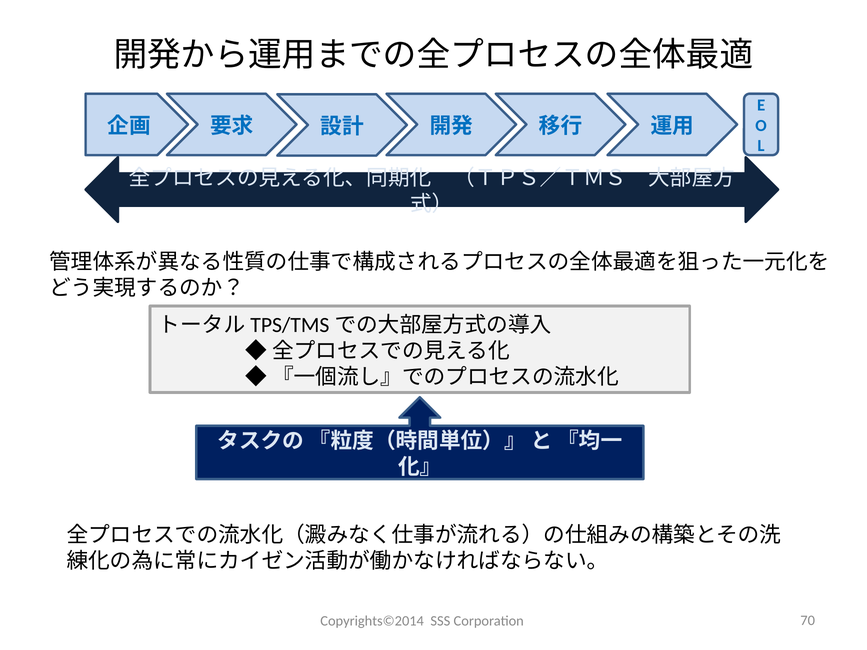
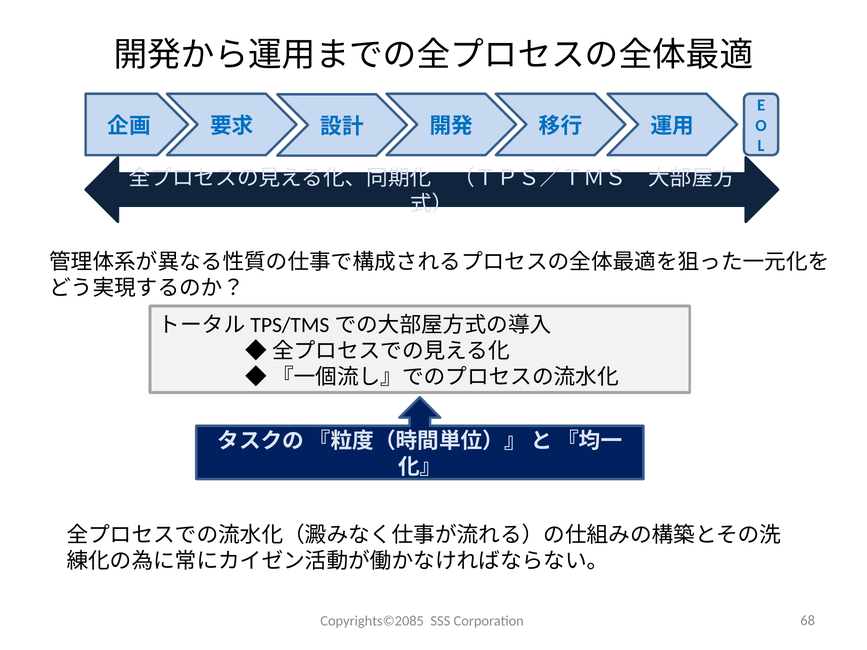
Copyrights©2014: Copyrights©2014 -> Copyrights©2085 (372, 621)
70: 70 -> 68 (808, 621)
